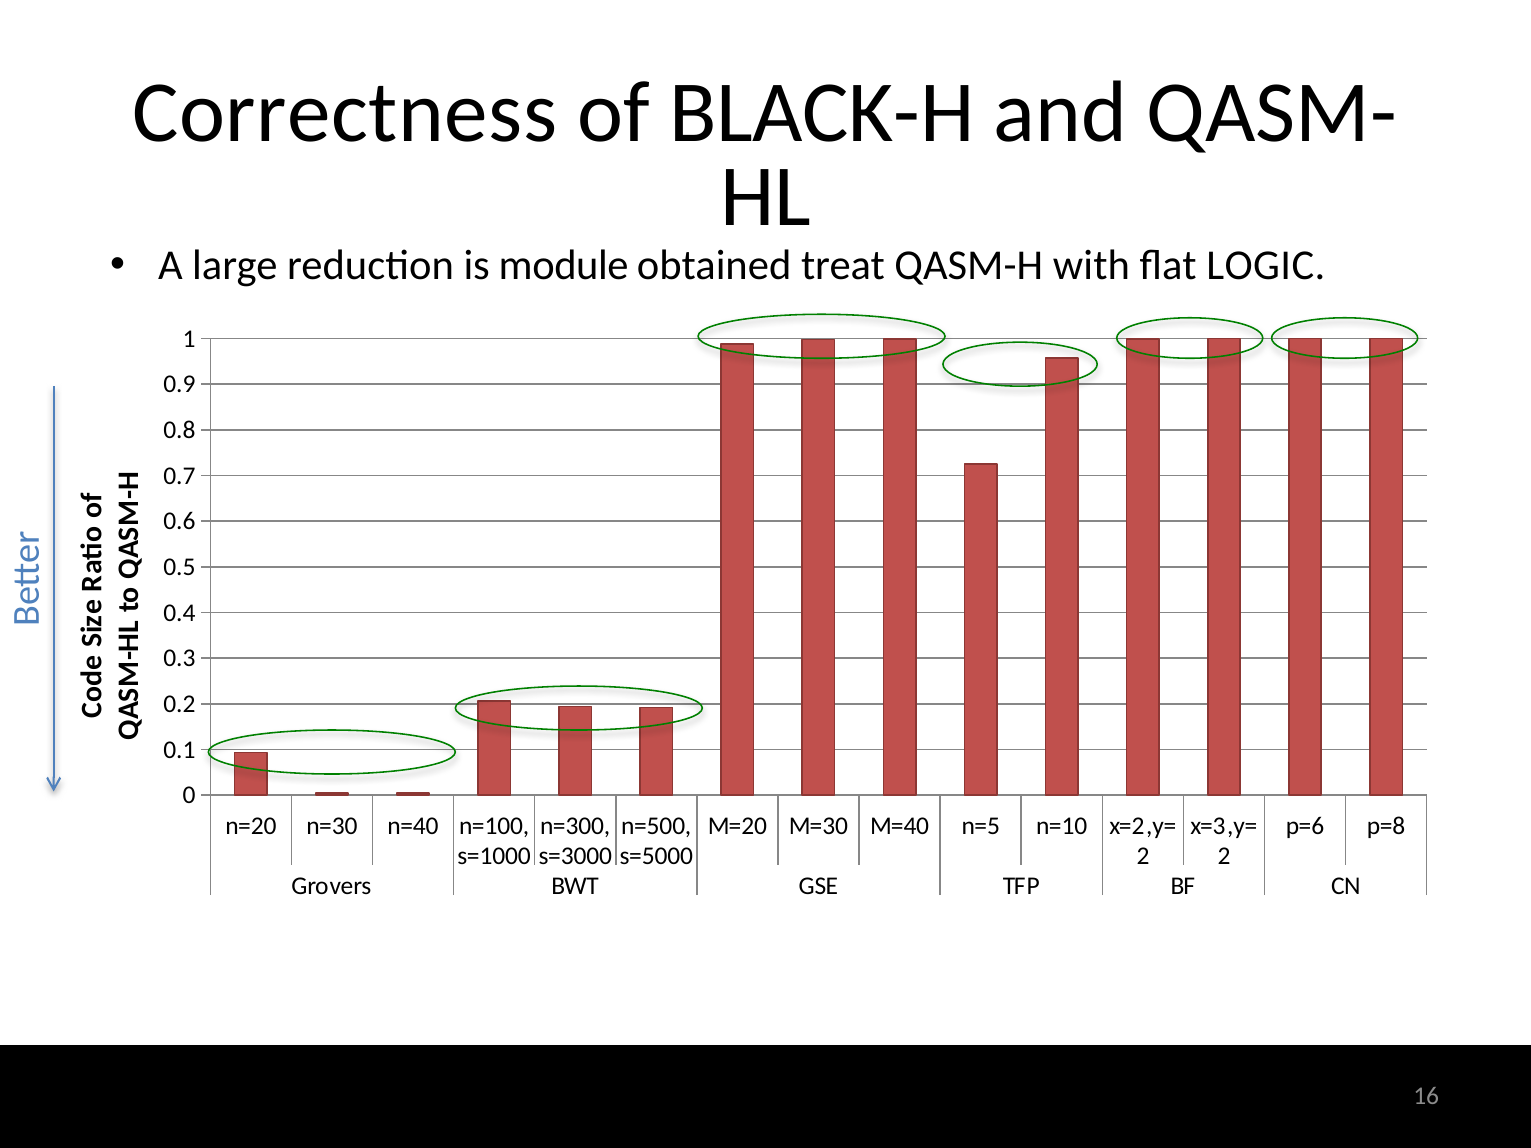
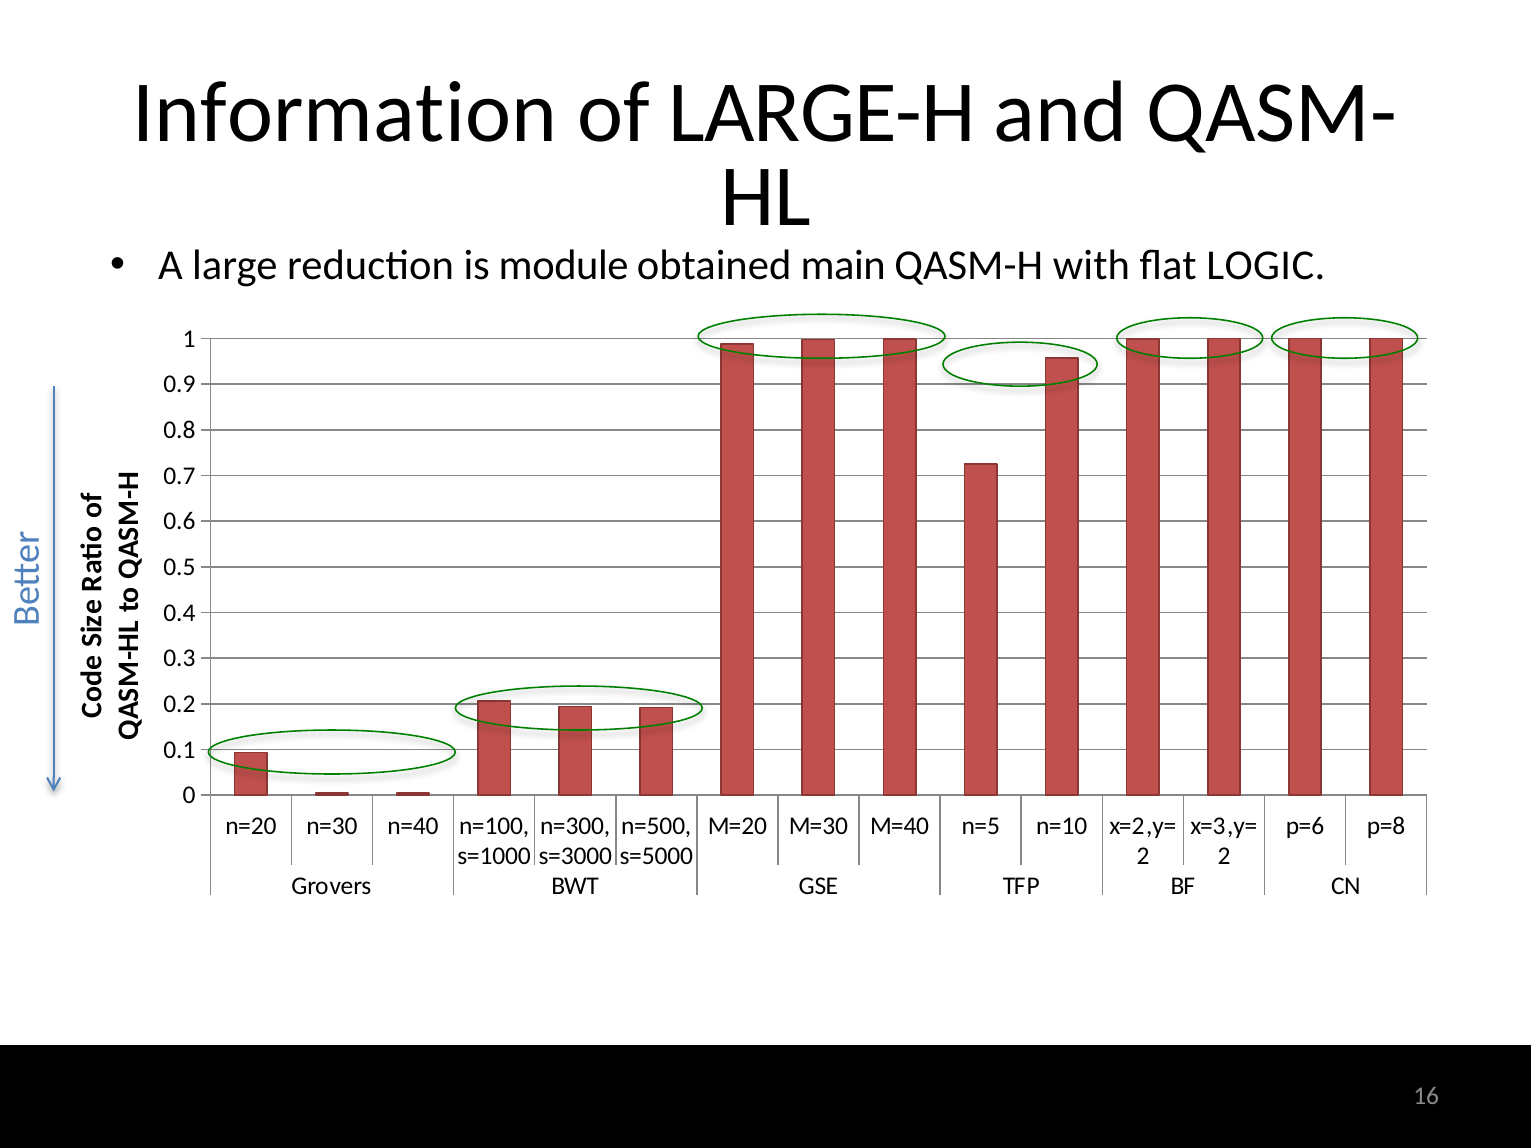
Correctness: Correctness -> Information (345, 113)
BLACK-H: BLACK-H -> LARGE-H (822, 113)
treat: treat -> main (843, 266)
